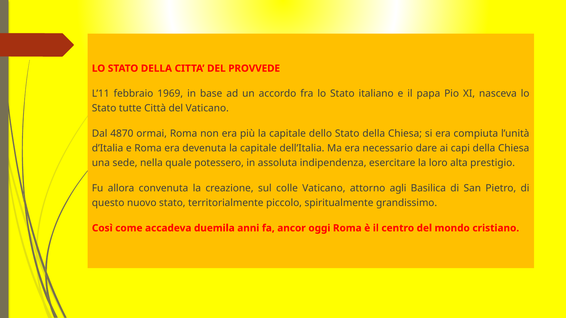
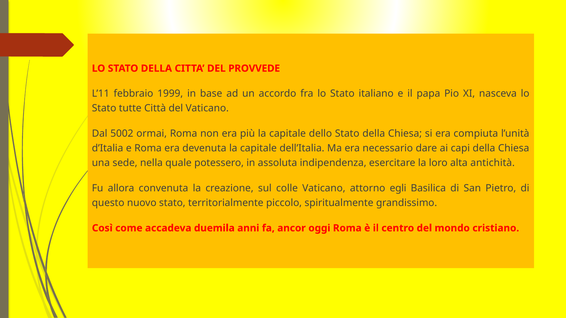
1969: 1969 -> 1999 (170, 94)
4870: 4870 -> 5002 (122, 134)
prestigio: prestigio -> antichità (493, 163)
agli: agli -> egli (398, 188)
